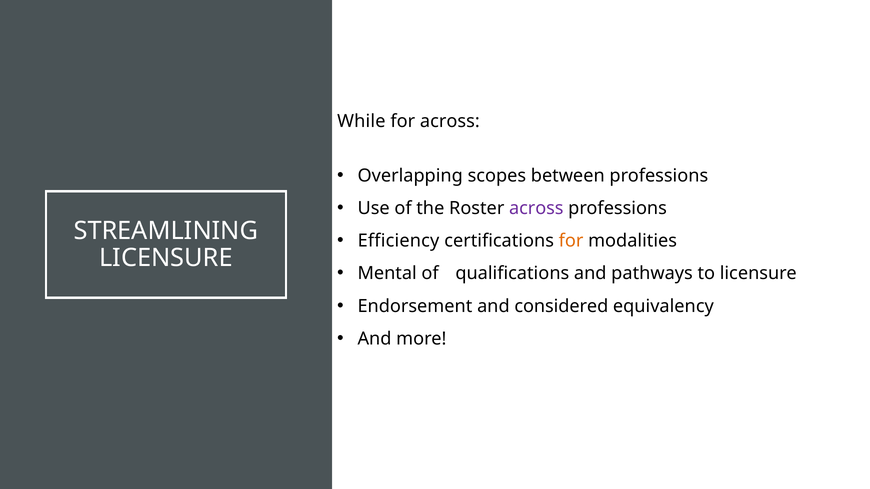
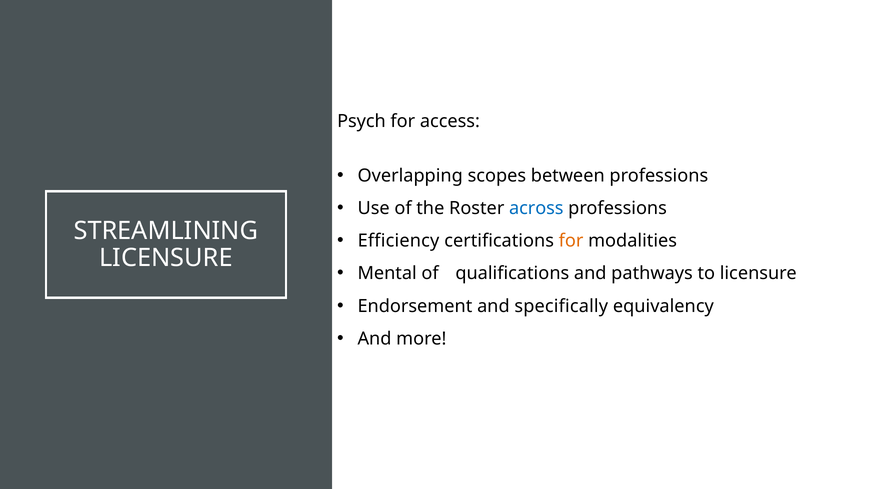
While: While -> Psych (361, 121)
for across: across -> access (450, 121)
across colour: purple -> blue (536, 208)
considered: considered -> specifically (561, 306)
